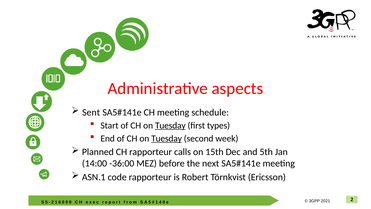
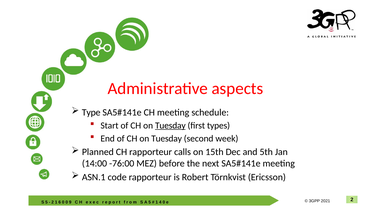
Sent: Sent -> Type (91, 112)
Tuesday underline: present -> none (167, 138)
-36:00: -36:00 -> -76:00 (122, 163)
